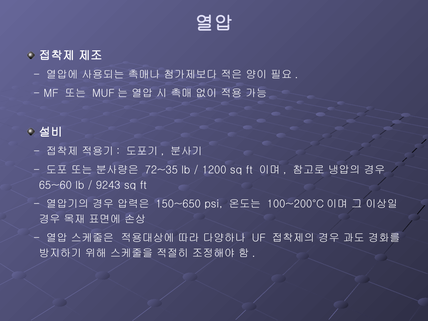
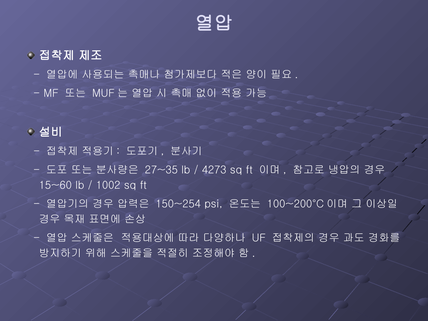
72~35: 72~35 -> 27~35 (161, 170)
1200: 1200 -> 4273 (214, 170)
65~60: 65~60 -> 15~60 (55, 185)
9243: 9243 -> 1002 (108, 185)
150~650: 150~650 -> 150~254 (178, 204)
